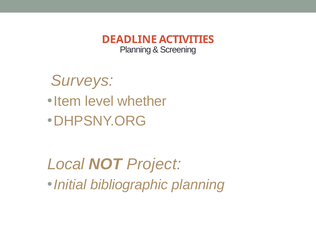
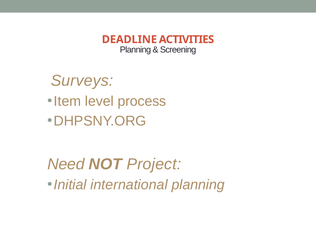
whether: whether -> process (142, 101)
Local: Local -> Need (66, 164)
bibliographic: bibliographic -> international (129, 185)
